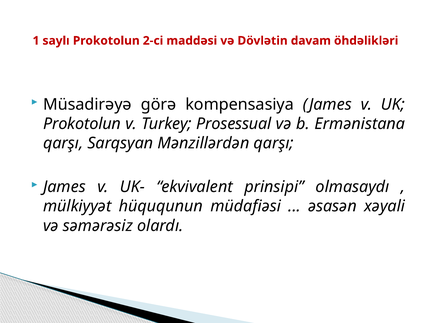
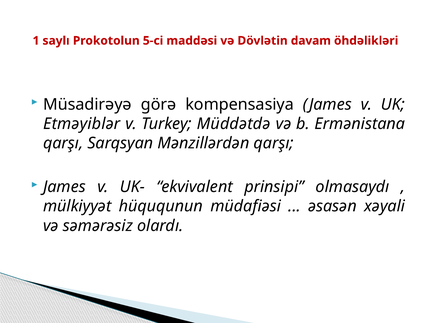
2-ci: 2-ci -> 5-ci (153, 41)
Prokotolun: Prokotolun -> Etməyiblər (82, 124)
Prosessual: Prosessual -> Müddətdə (234, 124)
